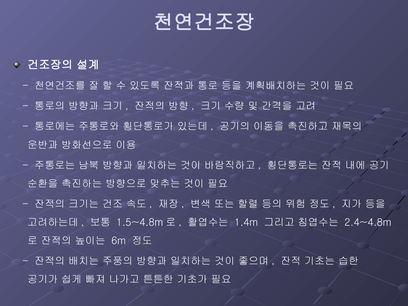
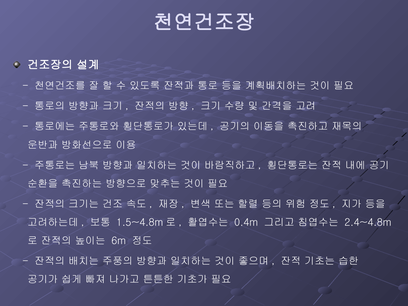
1.4m: 1.4m -> 0.4m (246, 222)
